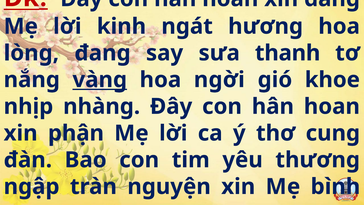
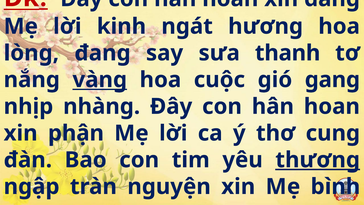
ngời: ngời -> cuộc (219, 80)
khoe: khoe -> gang (332, 80)
thương underline: none -> present (318, 160)
